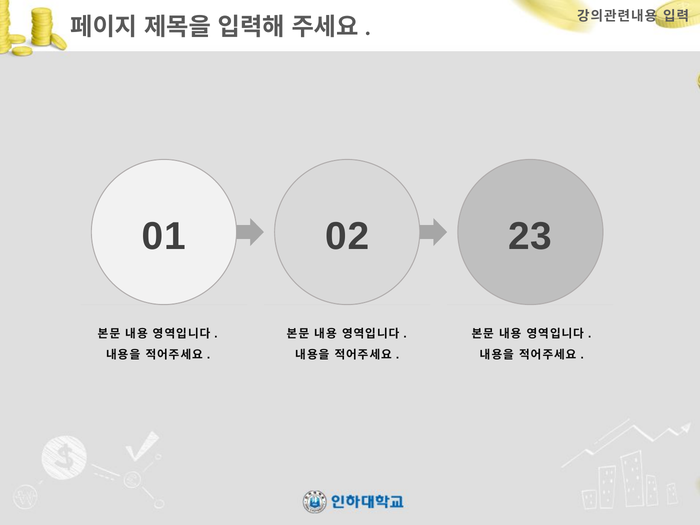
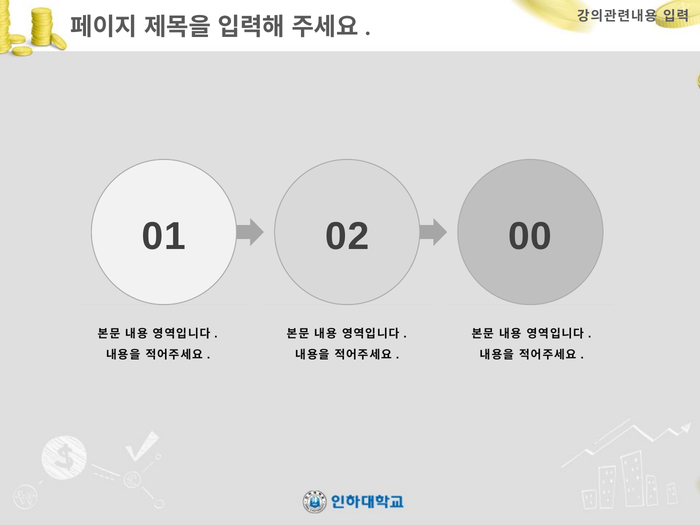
23: 23 -> 00 (530, 237)
